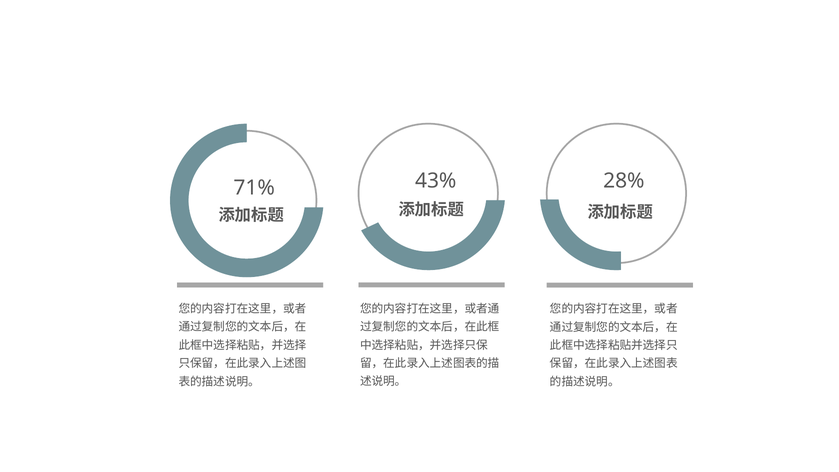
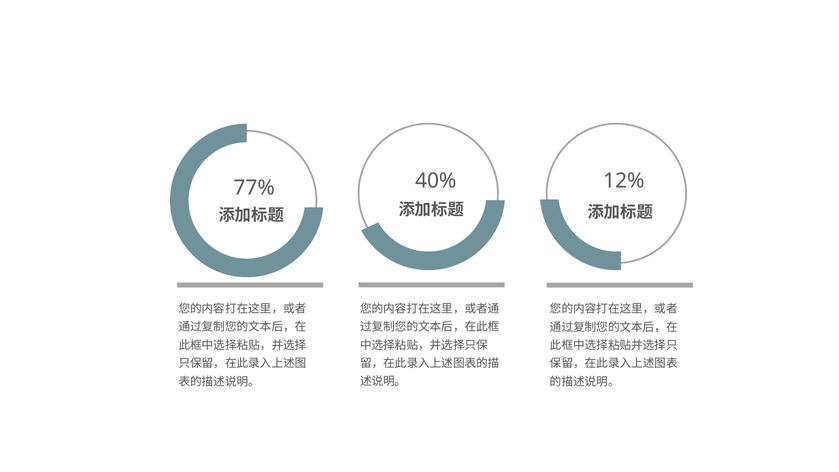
43%: 43% -> 40% (436, 181)
28%: 28% -> 12% (624, 181)
71%: 71% -> 77% (254, 188)
